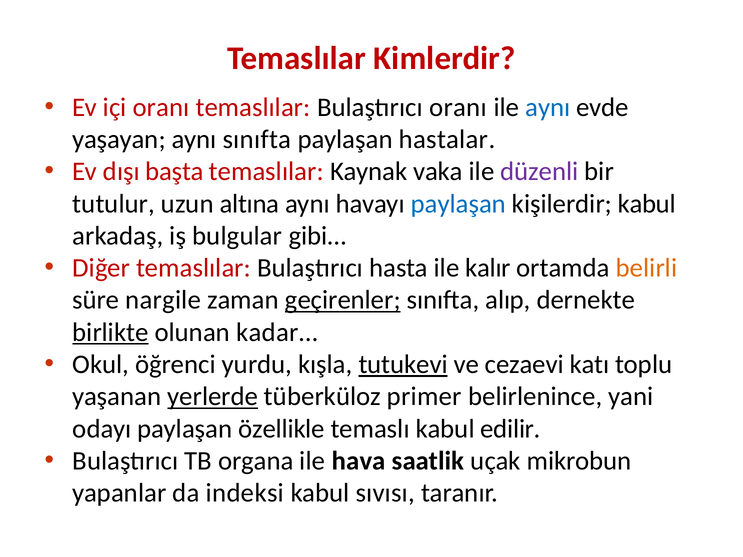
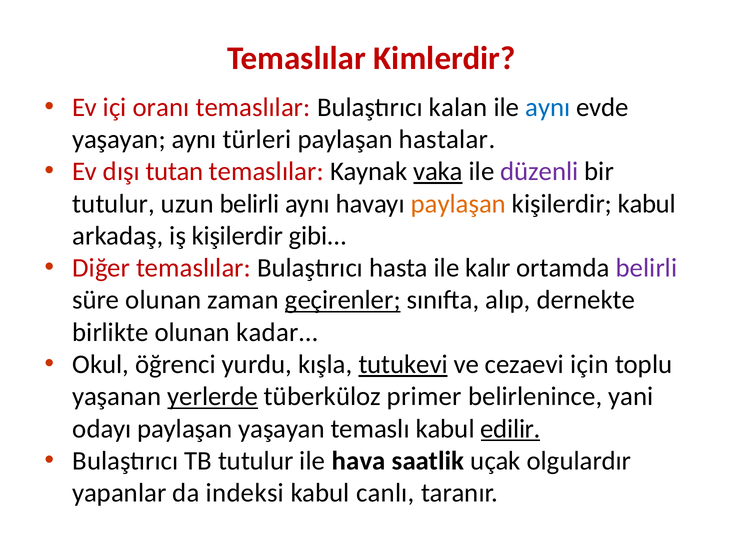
Bulaştırıcı oranı: oranı -> kalan (458, 107)
aynı sınıfta: sınıfta -> türleri (257, 139)
başta: başta -> tutan (175, 172)
vaka underline: none -> present (438, 172)
uzun altına: altına -> belirli (249, 204)
paylaşan colour: blue -> orange (458, 204)
iş bulgular: bulgular -> kişilerdir (237, 236)
belirli colour: orange -> purple (646, 268)
süre nargile: nargile -> olunan (163, 300)
birlikte underline: present -> none (110, 332)
katı: katı -> için (589, 365)
paylaşan özellikle: özellikle -> yaşayan (282, 429)
edilir underline: none -> present (511, 429)
TB organa: organa -> tutulur (256, 461)
mikrobun: mikrobun -> olgulardır (579, 461)
sıvısı: sıvısı -> canlı (385, 493)
